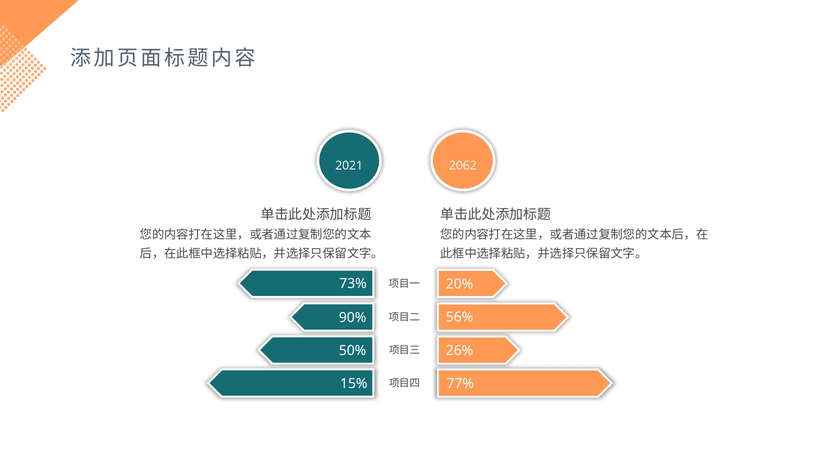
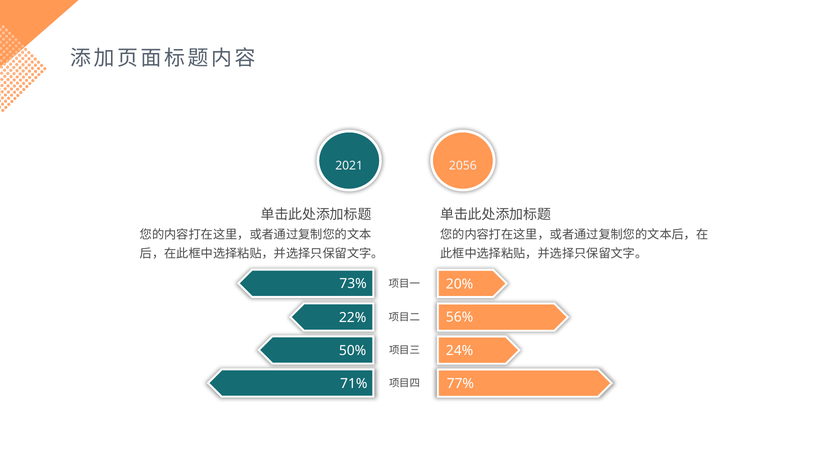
2062: 2062 -> 2056 (463, 166)
90%: 90% -> 22% (353, 318)
26%: 26% -> 24% (460, 351)
15%: 15% -> 71% (354, 384)
